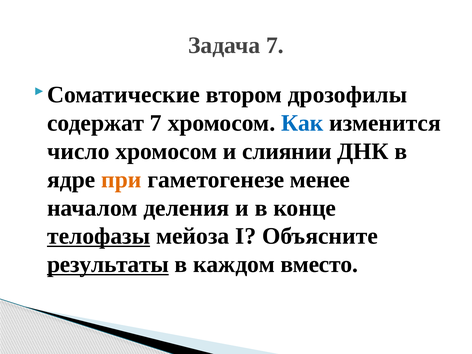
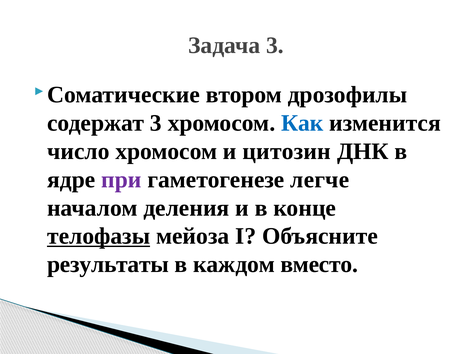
Задача 7: 7 -> 3 (275, 45)
содержат 7: 7 -> 3 (156, 123)
слиянии: слиянии -> цитозин (287, 151)
при colour: orange -> purple (121, 180)
менее: менее -> легче (320, 180)
результаты underline: present -> none (108, 265)
